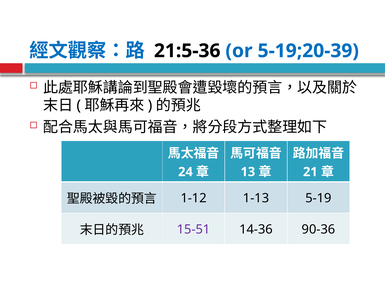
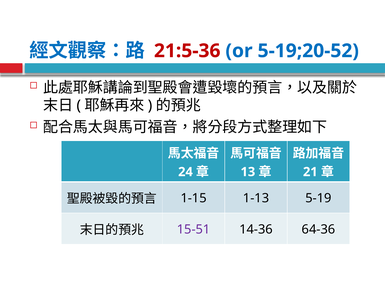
21:5-36 colour: black -> red (187, 51)
5-19;20-39: 5-19;20-39 -> 5-19;20-52 (308, 51)
1-12: 1-12 -> 1-15 (194, 199)
90-36: 90-36 -> 64-36 (318, 230)
